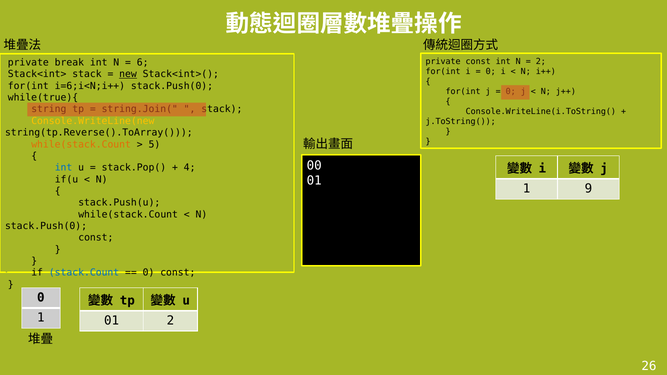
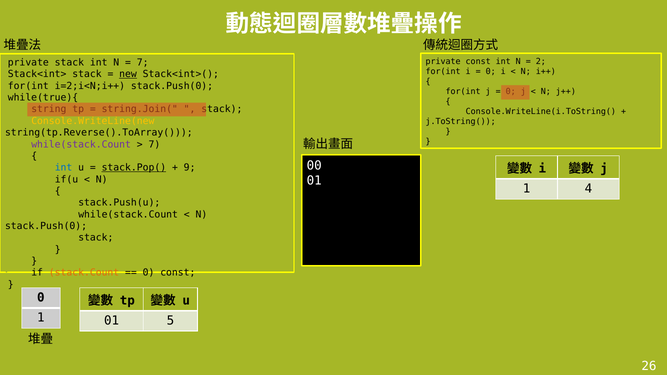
private break: break -> stack (69, 63)
6: 6 -> 7 (143, 63)
i=6;i<N;i++: i=6;i<N;i++ -> i=2;i<N;i++ (90, 86)
while(stack.Count colour: orange -> purple (81, 144)
5: 5 -> 7 (154, 144)
stack.Pop( underline: none -> present (134, 168)
4: 4 -> 9 (190, 168)
9: 9 -> 4 (588, 189)
const: const -> stack (96, 238)
stack.Count colour: blue -> orange (84, 273)
01 2: 2 -> 5 (170, 321)
